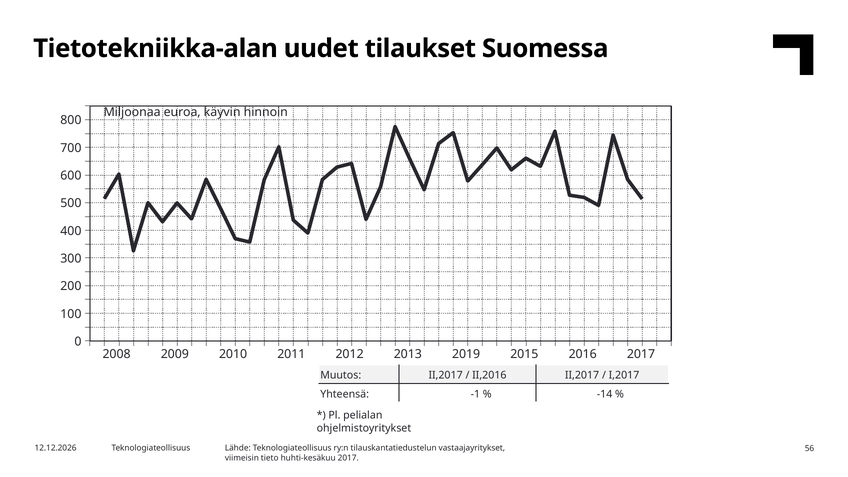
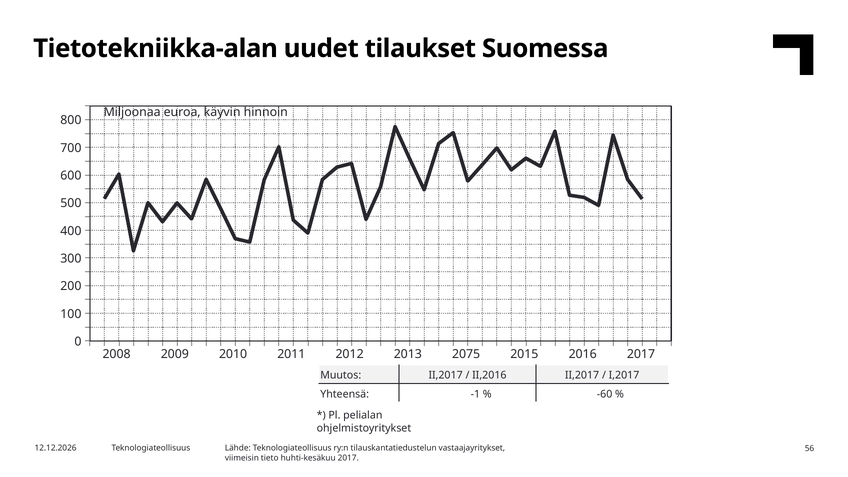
2019: 2019 -> 2075 (466, 354)
-14: -14 -> -60 (605, 394)
